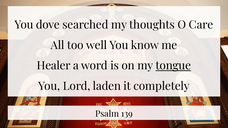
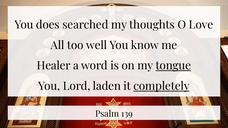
dove: dove -> does (48, 25)
Care: Care -> Love (201, 25)
completely underline: none -> present (161, 86)
